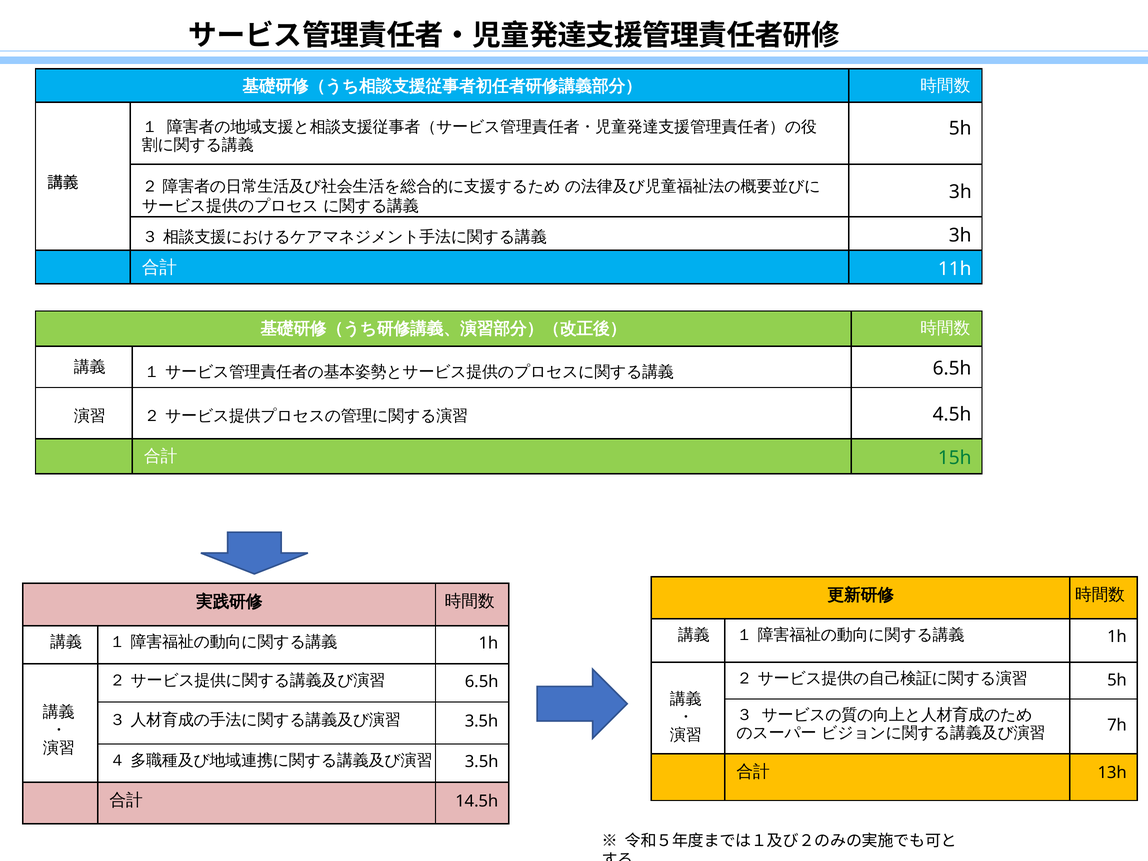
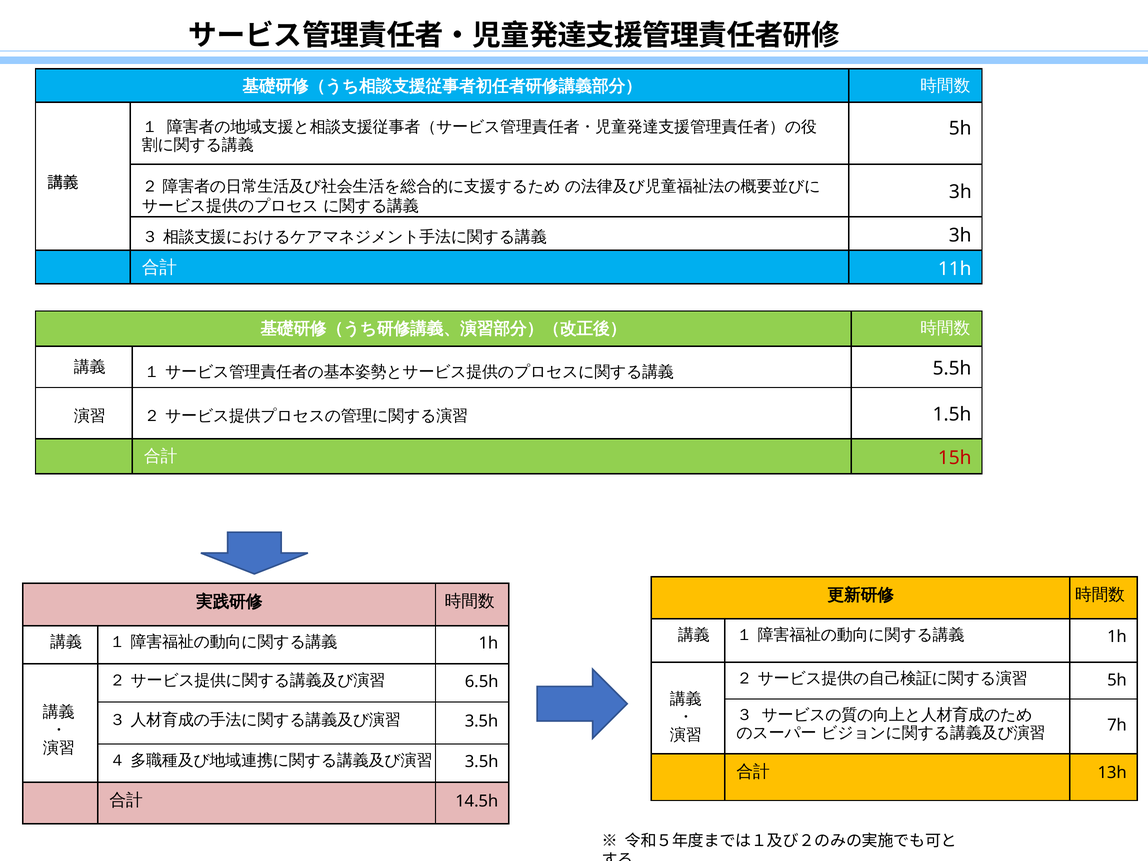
6.5h: 6.5h -> 5.5h (952, 368)
4.5h: 4.5h -> 1.5h (952, 414)
15h colour: green -> red (955, 458)
